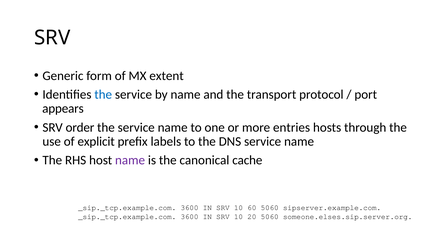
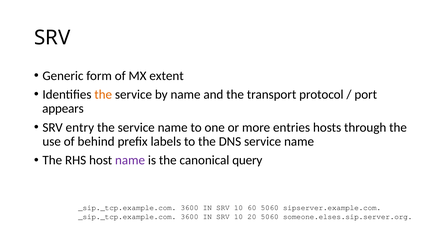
the colour: blue -> orange (103, 94)
order: order -> entry (80, 127)
explicit: explicit -> behind (96, 141)
cache: cache -> query (247, 160)
